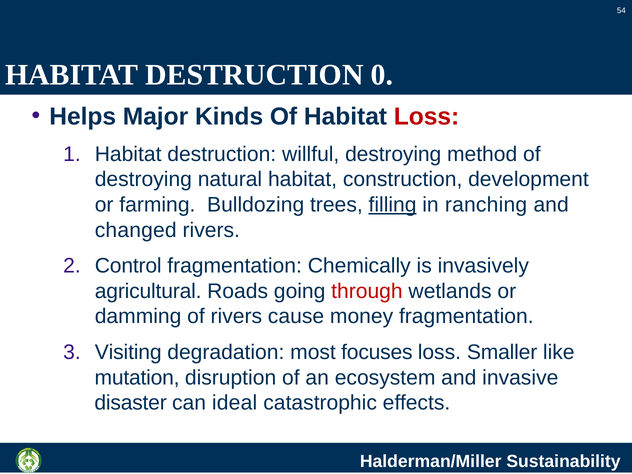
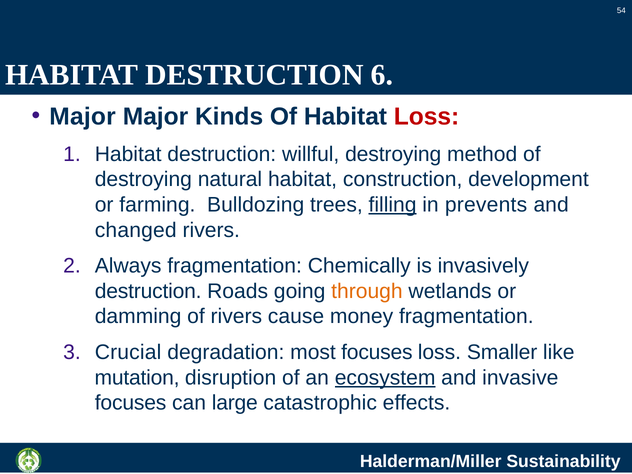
0: 0 -> 6 (382, 75)
Helps: Helps -> Major (83, 117)
ranching: ranching -> prevents (486, 205)
Control: Control -> Always (128, 266)
agricultural: agricultural -> destruction (148, 291)
through colour: red -> orange (367, 291)
Visiting: Visiting -> Crucial (128, 352)
ecosystem underline: none -> present (385, 378)
disaster: disaster -> focuses (131, 403)
ideal: ideal -> large (235, 403)
